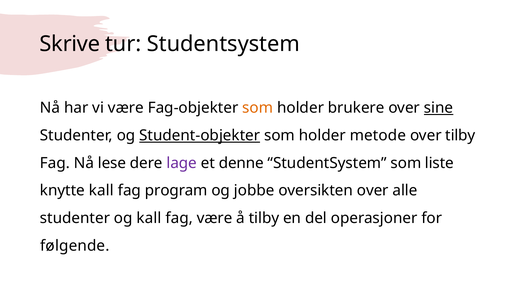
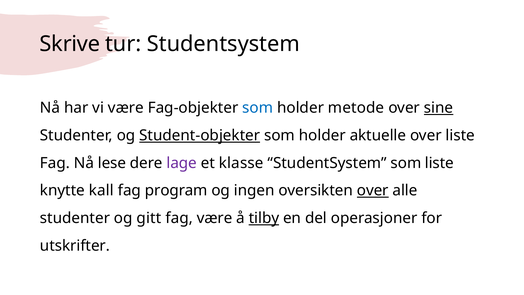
som colour: orange -> blue (258, 108)
brukere: brukere -> metode (356, 108)
metode: metode -> aktuelle (378, 135)
over tilby: tilby -> liste (460, 135)
denne: denne -> klasse (241, 163)
jobbe: jobbe -> ingen (254, 190)
over underline: none -> present (373, 190)
og kall: kall -> gitt (149, 218)
tilby underline: none -> present (264, 218)
følgende: følgende -> utskrifter (75, 245)
